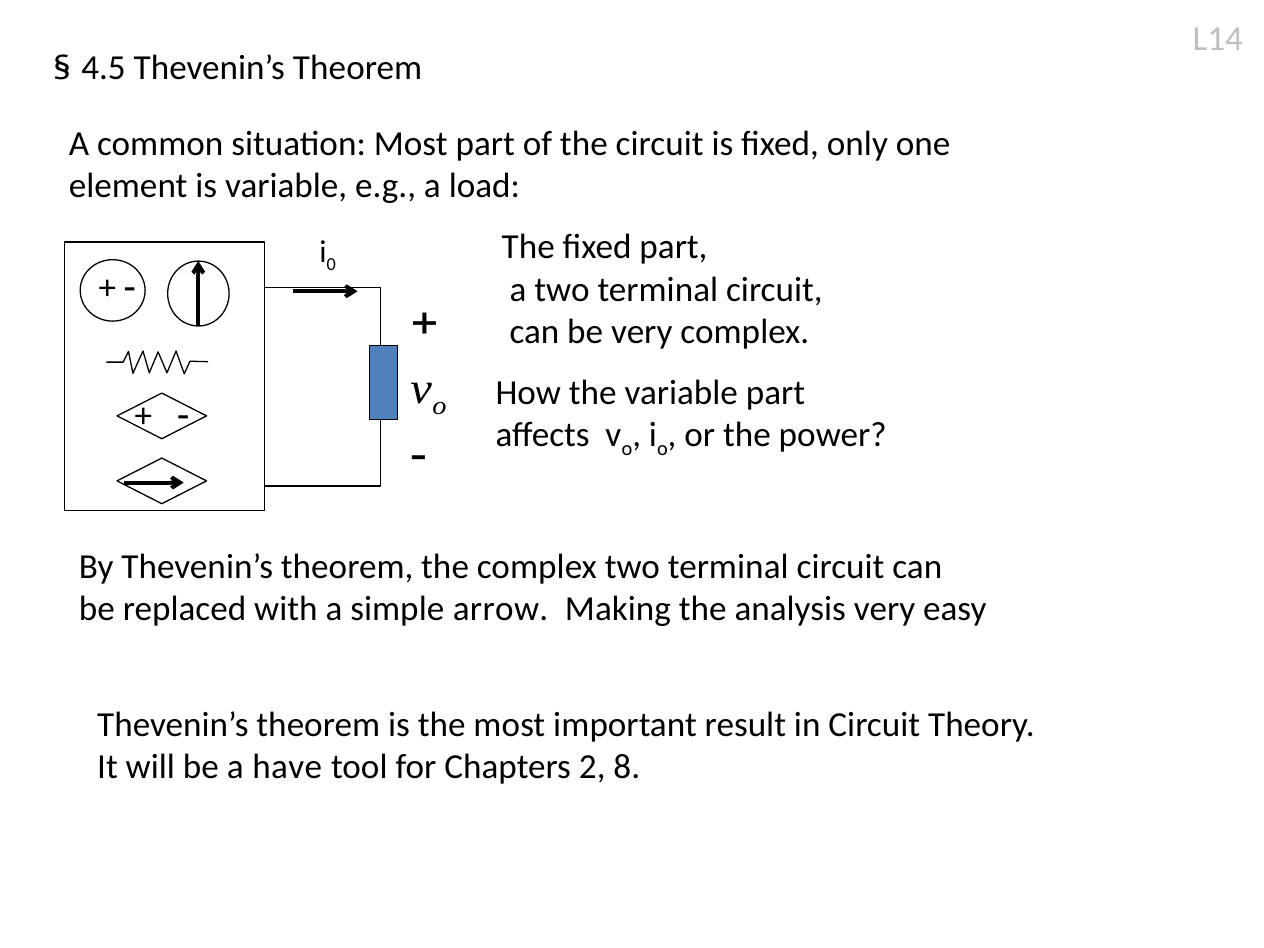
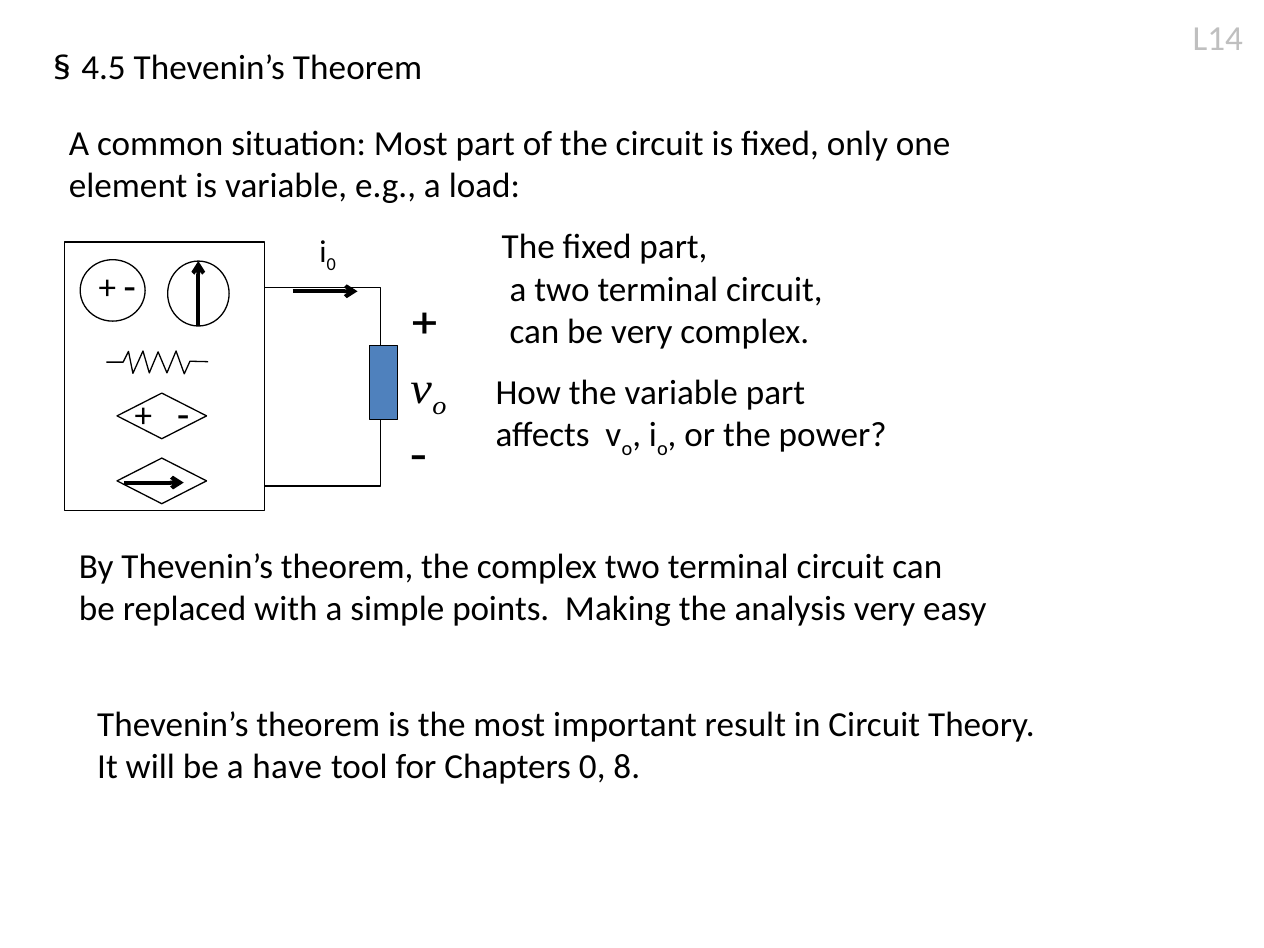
arrow: arrow -> points (501, 609)
Chapters 2: 2 -> 0 (592, 767)
